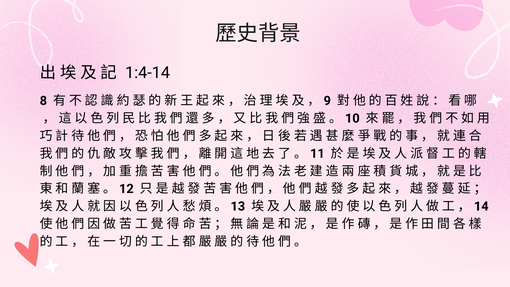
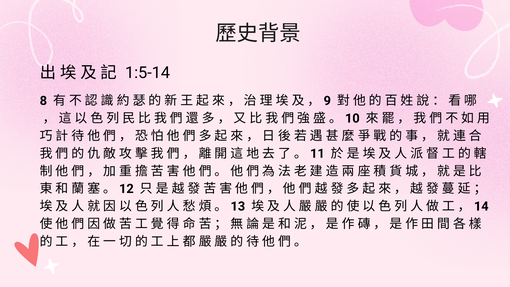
1:4-14: 1:4-14 -> 1:5-14 (148, 73)
